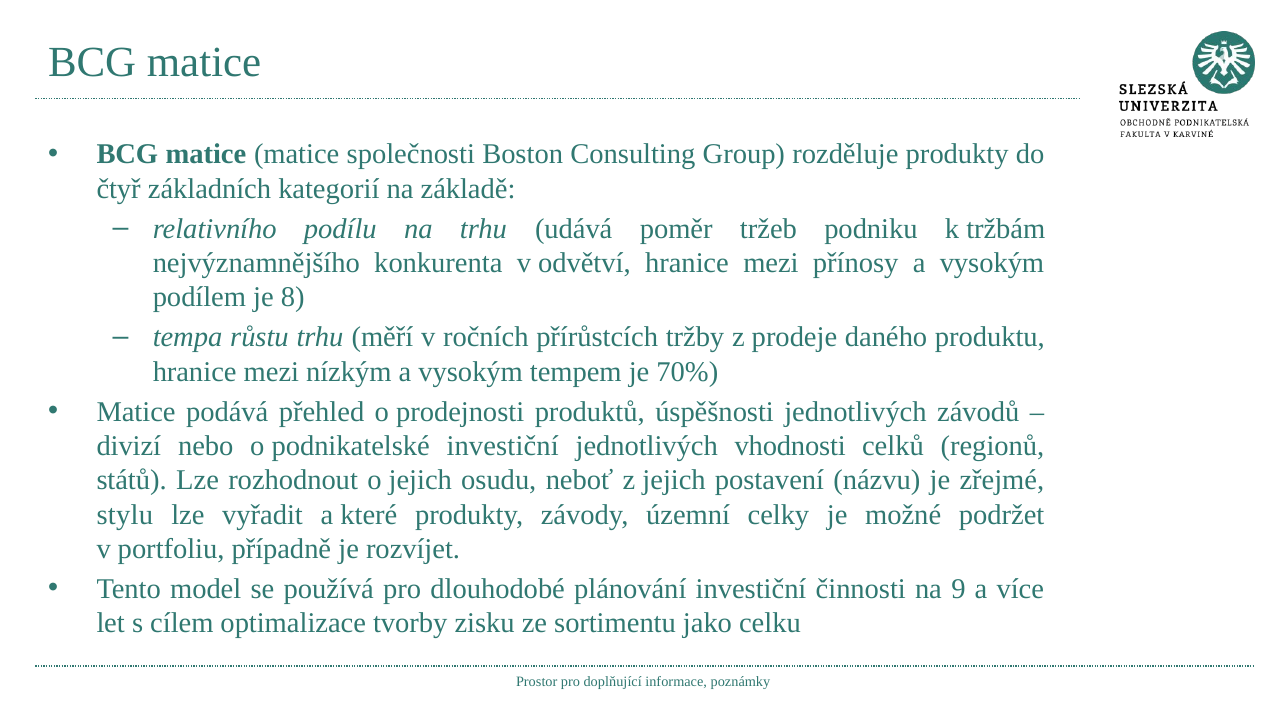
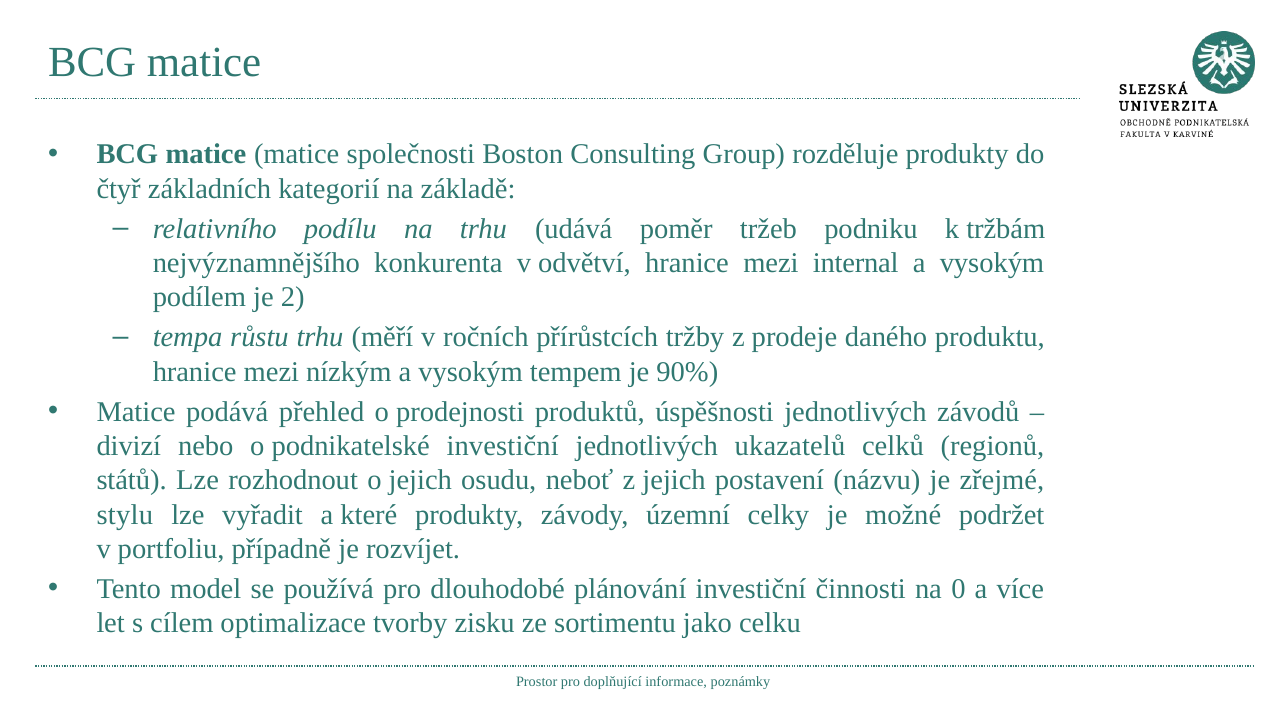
přínosy: přínosy -> internal (856, 263)
8: 8 -> 2 (293, 297)
70%: 70% -> 90% (687, 372)
vhodnosti: vhodnosti -> ukazatelů (790, 446)
9: 9 -> 0 (958, 589)
